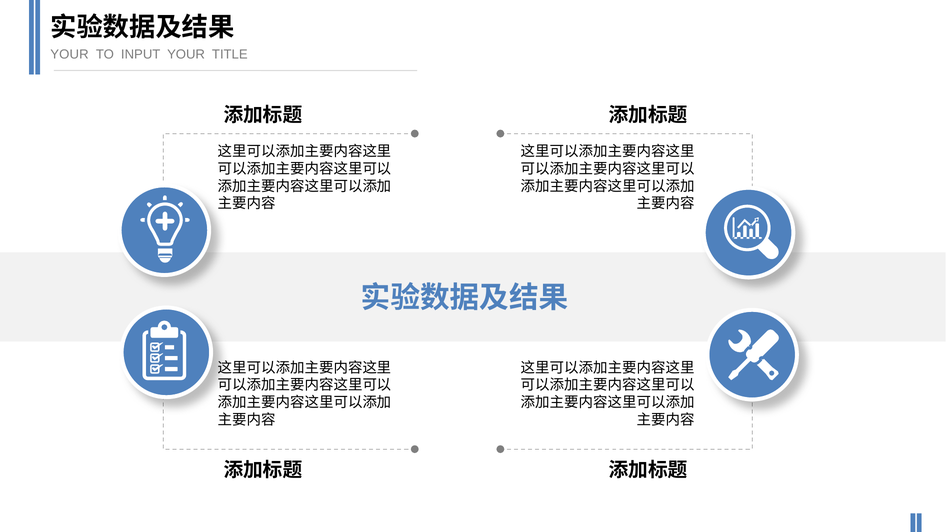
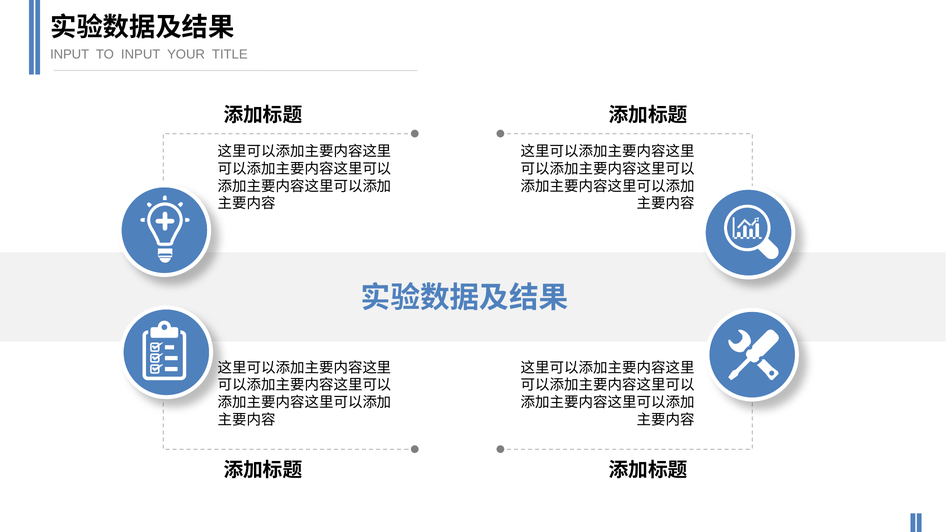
YOUR: YOUR -> INPUT (70, 54)
